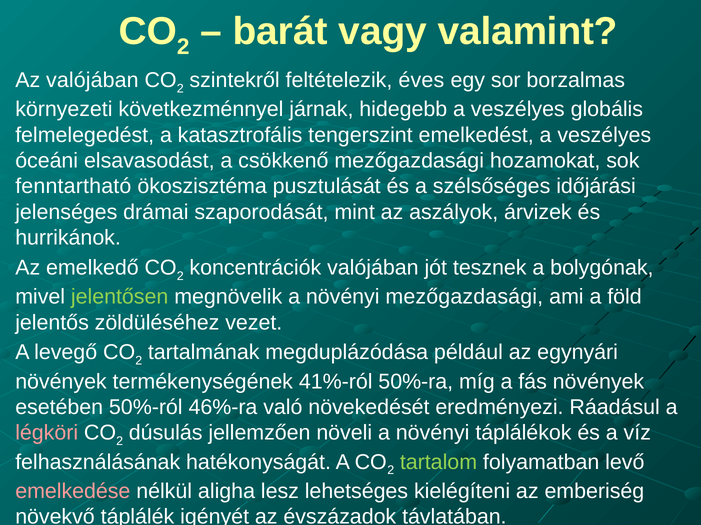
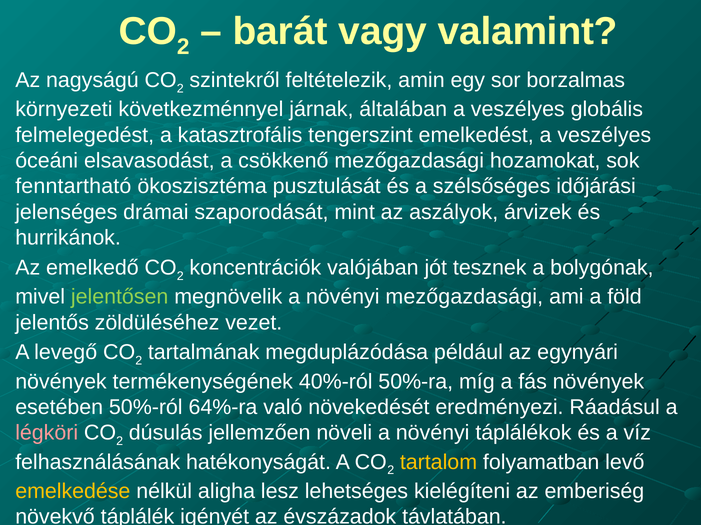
Az valójában: valójában -> nagyságú (92, 80)
éves: éves -> amin (421, 80)
hidegebb: hidegebb -> általában (403, 110)
41%-ról: 41%-ról -> 40%-ról (336, 382)
46%-ra: 46%-ra -> 64%-ra (223, 408)
tartalom colour: light green -> yellow (438, 463)
emelkedése colour: pink -> yellow (73, 492)
